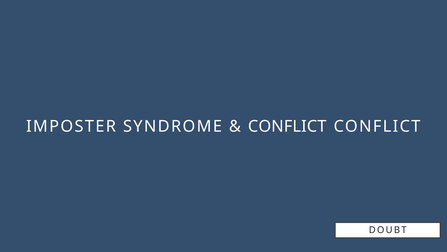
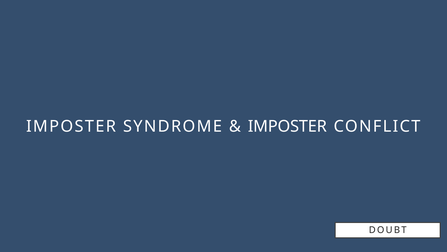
CONFLICT: CONFLICT -> IMPOSTER (287, 126)
